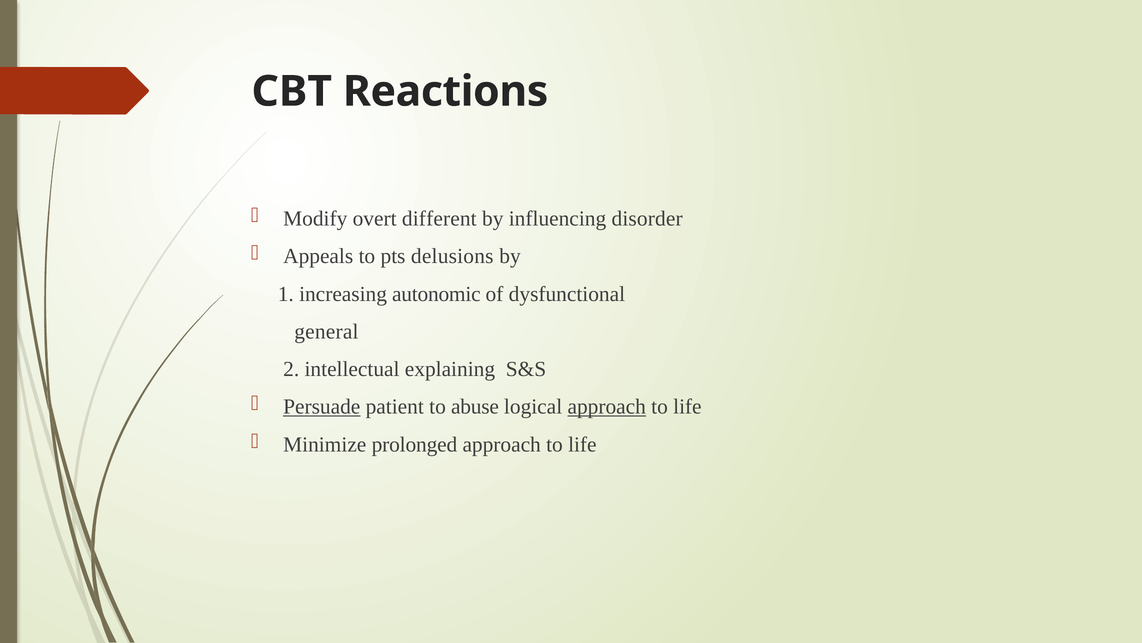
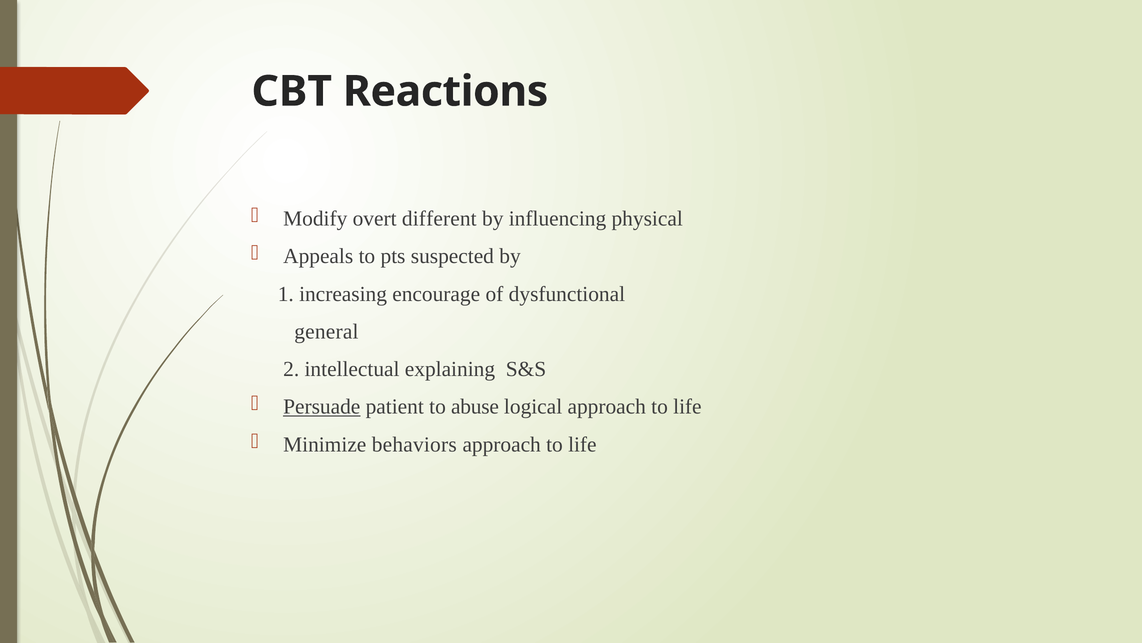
disorder: disorder -> physical (647, 218)
delusions: delusions -> suspected (452, 256)
autonomic: autonomic -> encourage (436, 294)
approach underline: present -> none (607, 406)
prolonged: prolonged -> behaviors (414, 444)
